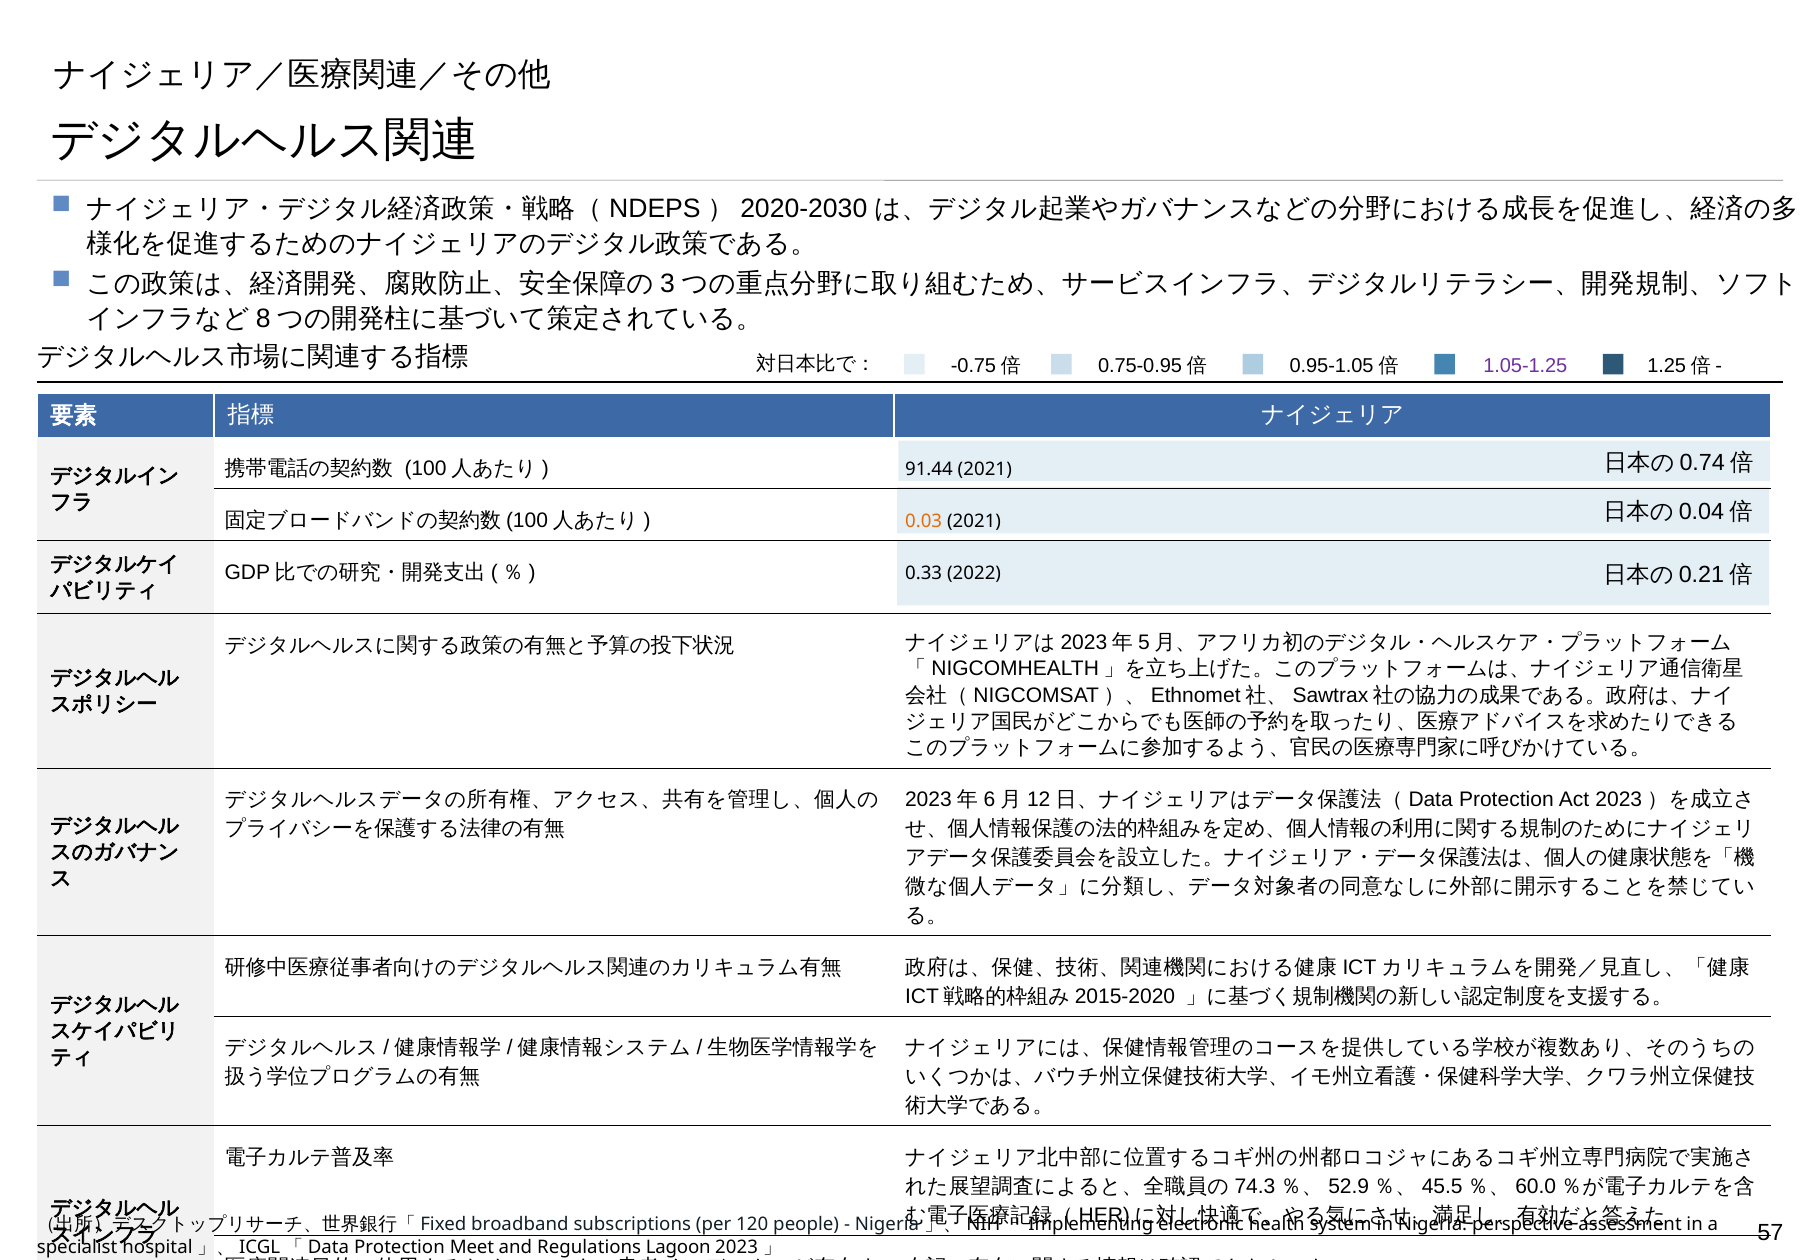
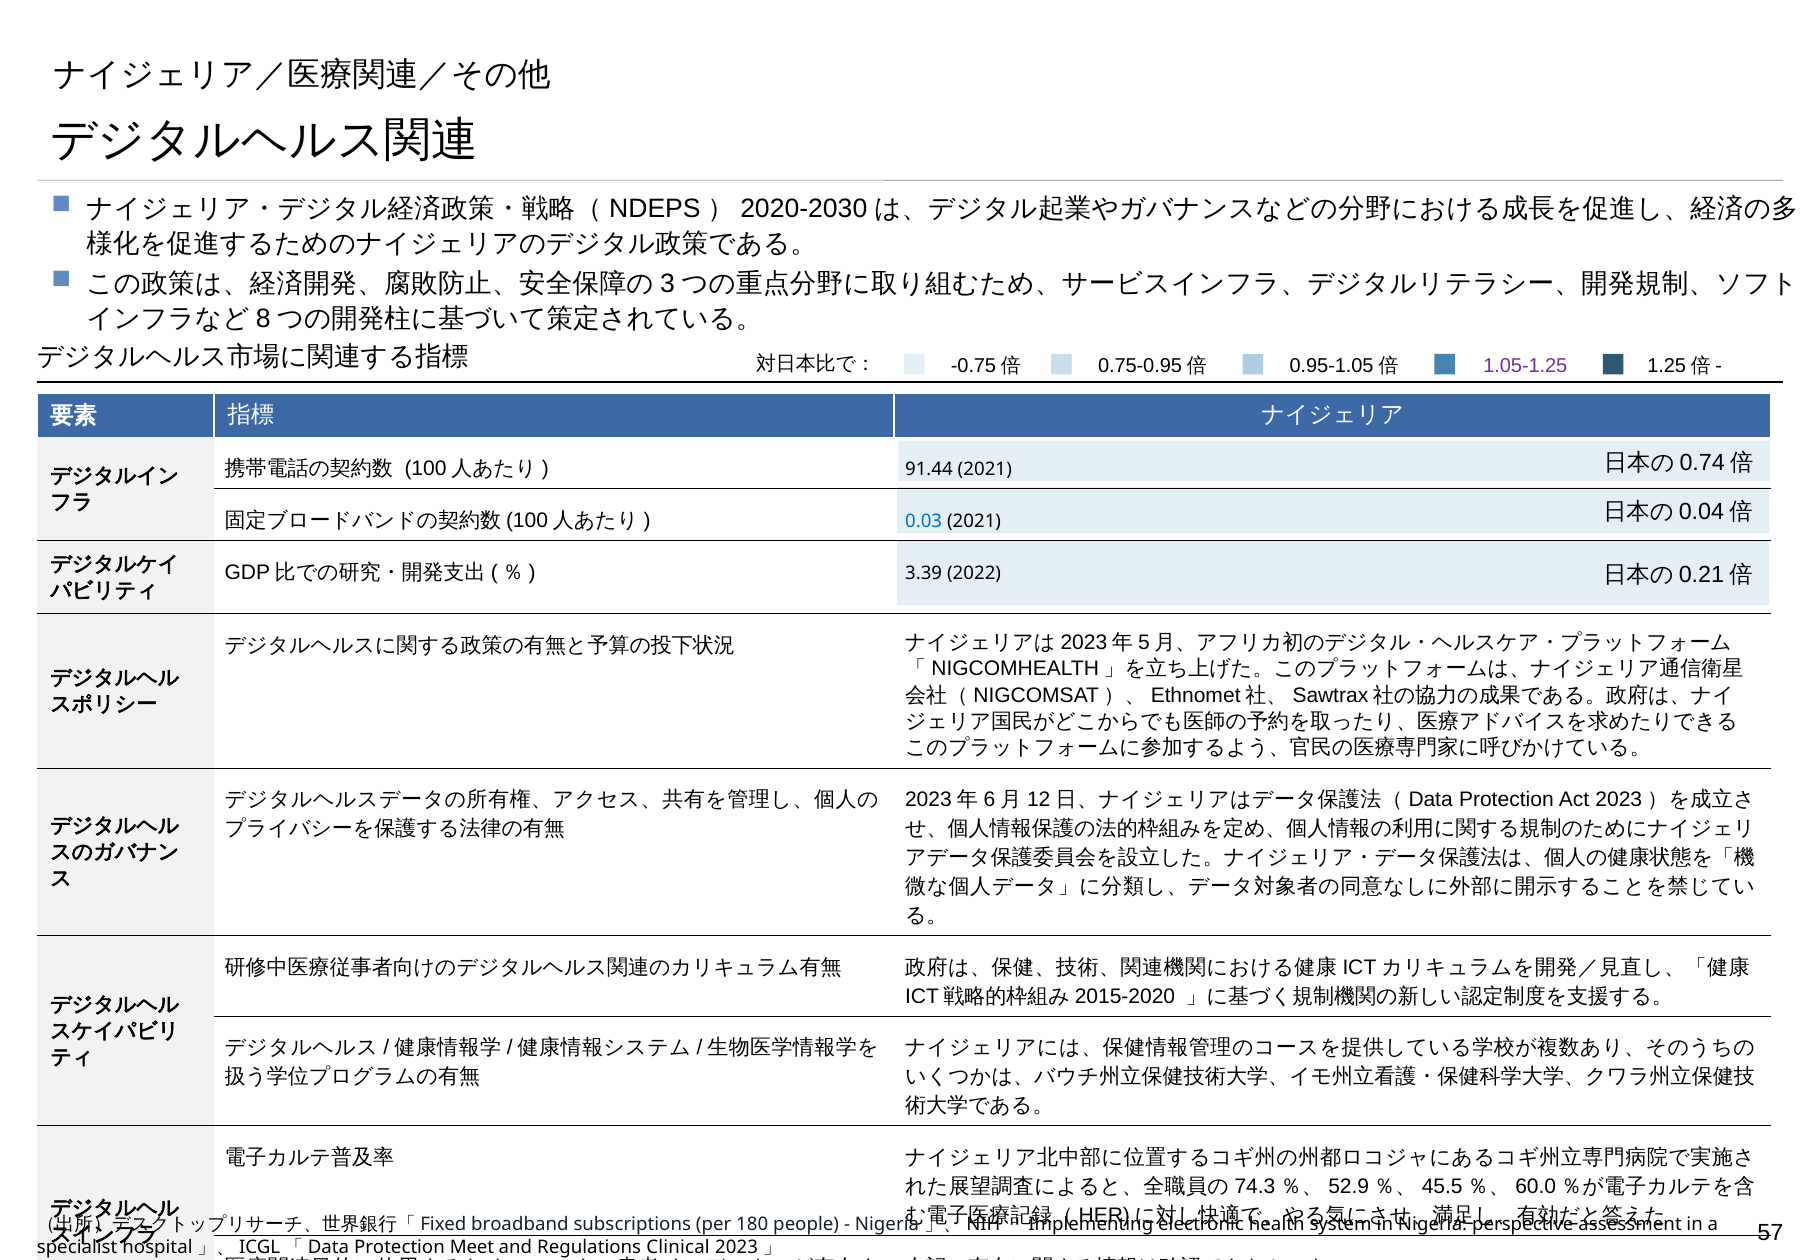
0.03 colour: orange -> blue (924, 521)
0.33: 0.33 -> 3.39 (924, 573)
120: 120 -> 180 (752, 1225)
Lagoon: Lagoon -> Clinical (678, 1247)
